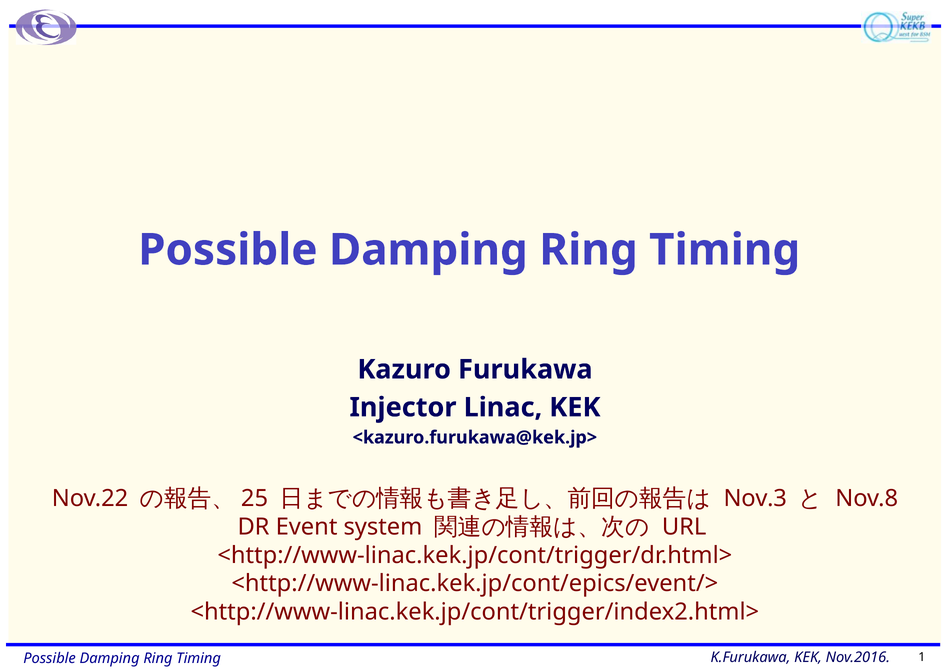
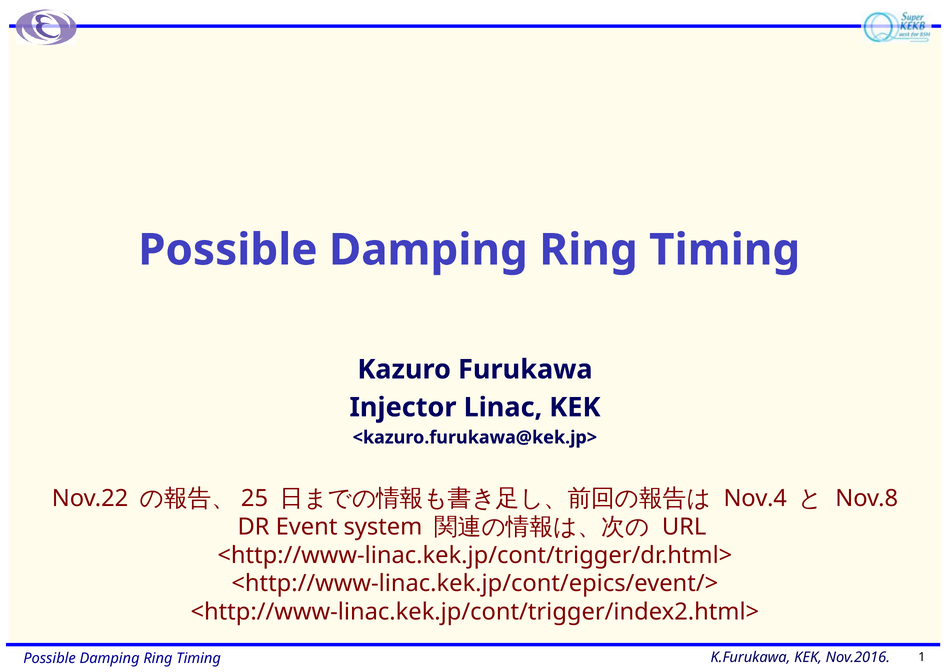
Nov.3: Nov.3 -> Nov.4 (755, 498)
